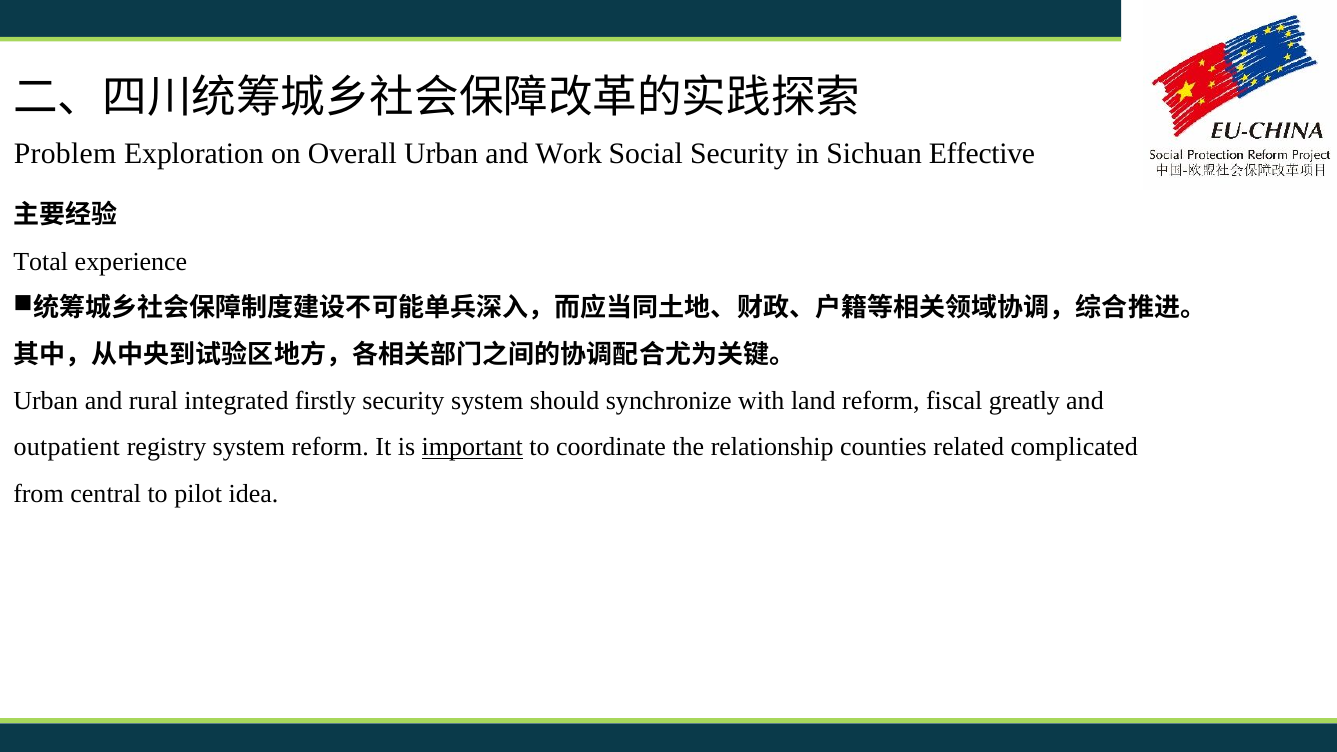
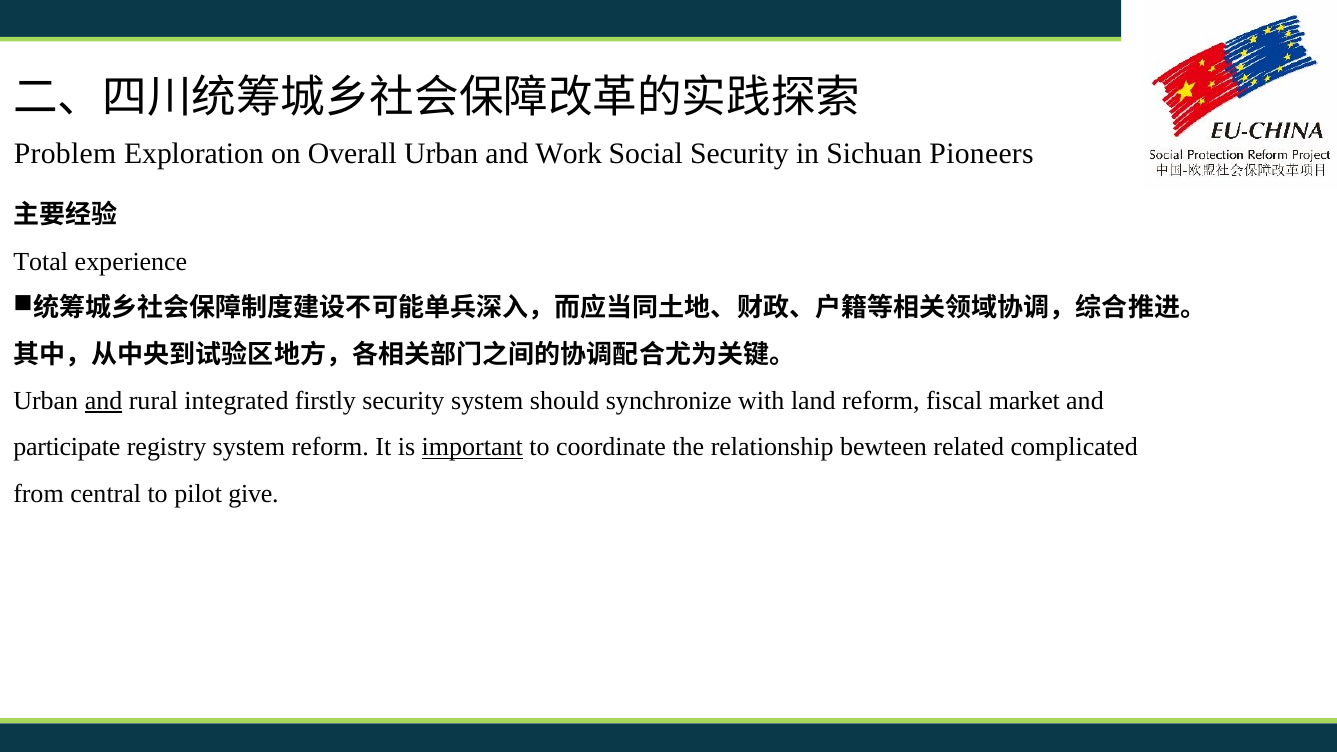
Effective: Effective -> Pioneers (982, 153)
and underline: none -> present (104, 401)
greatly: greatly -> market (1024, 401)
outpatient: outpatient -> participate (67, 447)
counties: counties -> bewteen (883, 447)
idea: idea -> give (254, 494)
